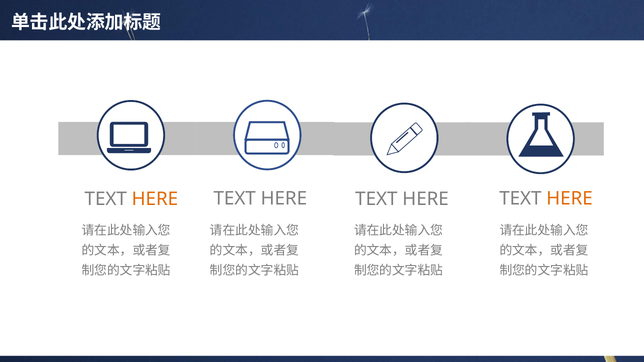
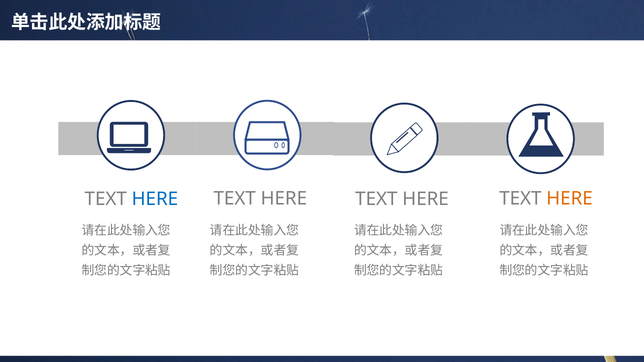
HERE colour: orange -> blue (155, 199)
